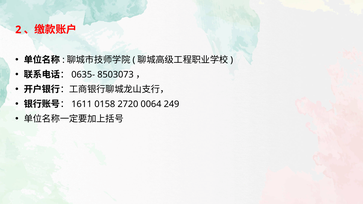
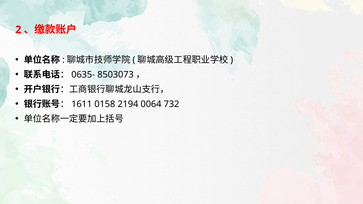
2720: 2720 -> 2194 (128, 104)
249: 249 -> 732 (172, 104)
